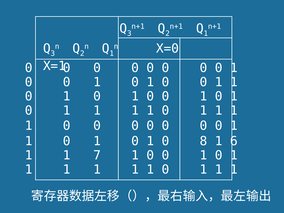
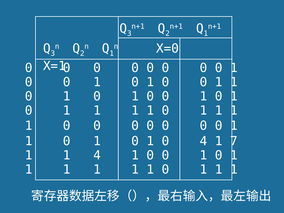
0 8: 8 -> 4 (204, 141)
6: 6 -> 7 (234, 141)
1 7: 7 -> 4 (97, 155)
